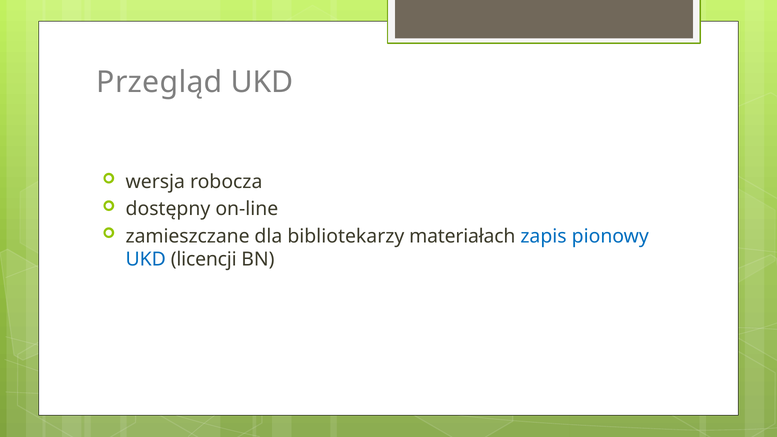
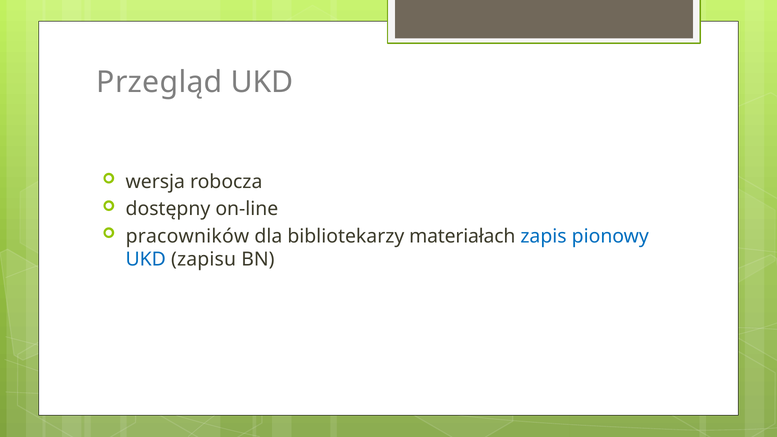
zamieszczane: zamieszczane -> pracowników (187, 236)
licencji: licencji -> zapisu (204, 259)
